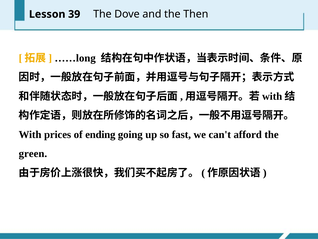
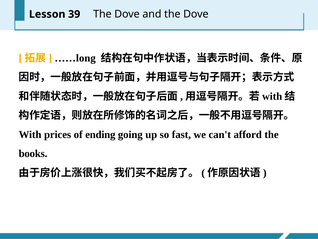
and the Then: Then -> Dove (196, 14)
green: green -> books (33, 153)
